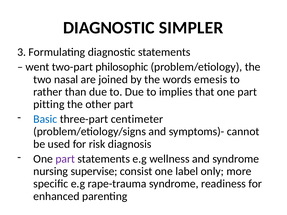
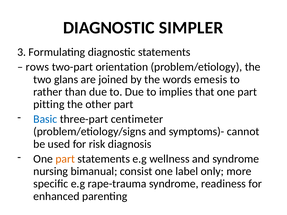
went: went -> rows (37, 67)
philosophic: philosophic -> orientation (122, 67)
nasal: nasal -> glans (66, 79)
part colour: purple -> orange (65, 159)
supervise: supervise -> bimanual (94, 171)
